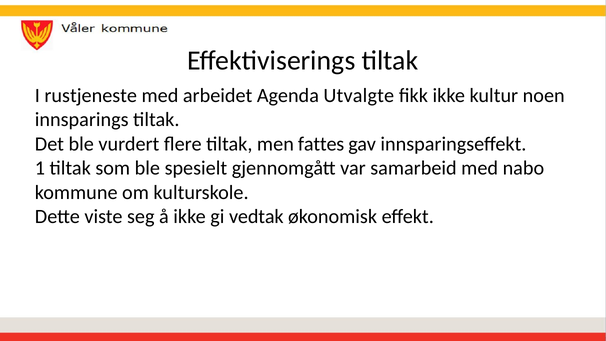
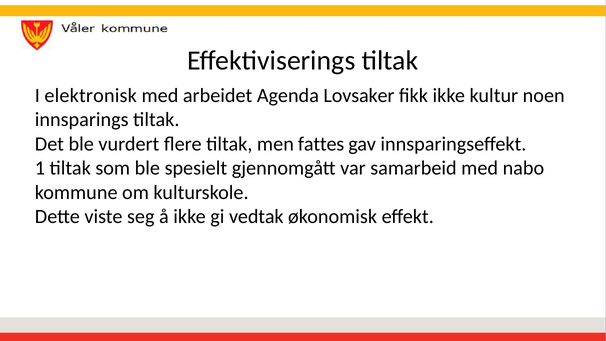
rustjeneste: rustjeneste -> elektronisk (91, 95)
Utvalgte: Utvalgte -> Lovsaker (359, 95)
